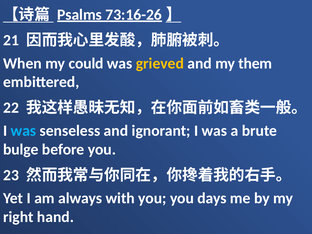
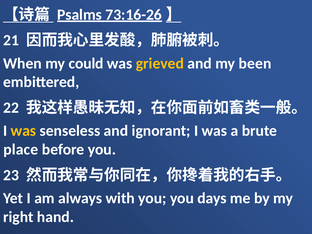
them: them -> been (255, 63)
was colour: light blue -> yellow (23, 131)
bulge: bulge -> place (21, 150)
